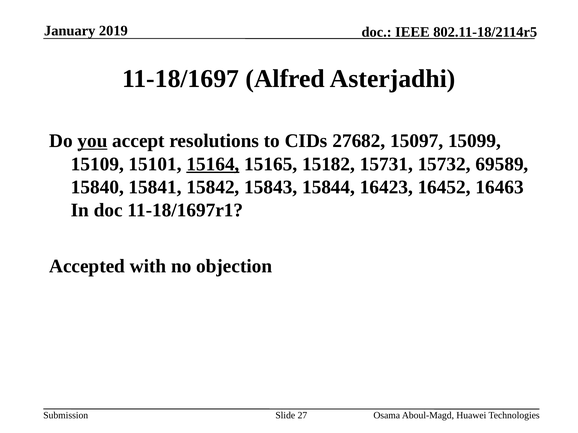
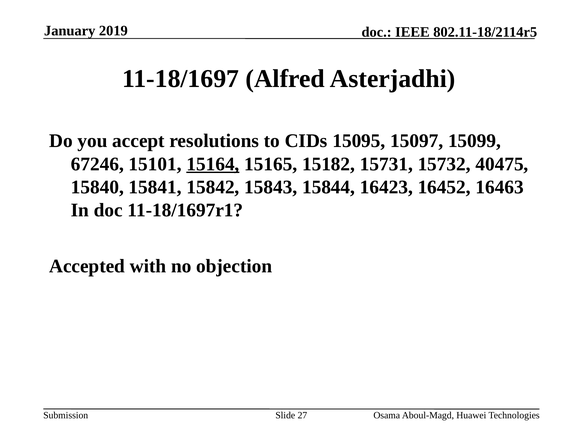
you underline: present -> none (93, 141)
27682: 27682 -> 15095 (359, 141)
15109: 15109 -> 67246 (97, 164)
69589: 69589 -> 40475 (502, 164)
